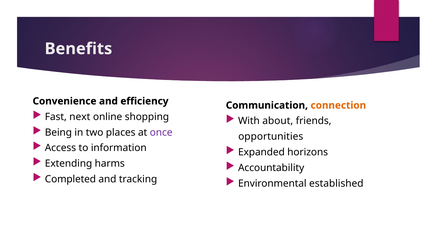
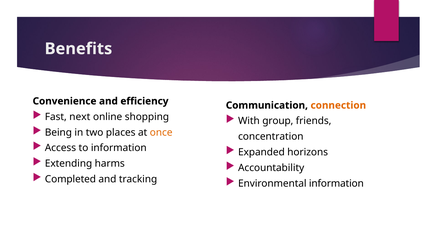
about: about -> group (278, 121)
once colour: purple -> orange (161, 132)
opportunities: opportunities -> concentration (271, 136)
Environmental established: established -> information (336, 183)
